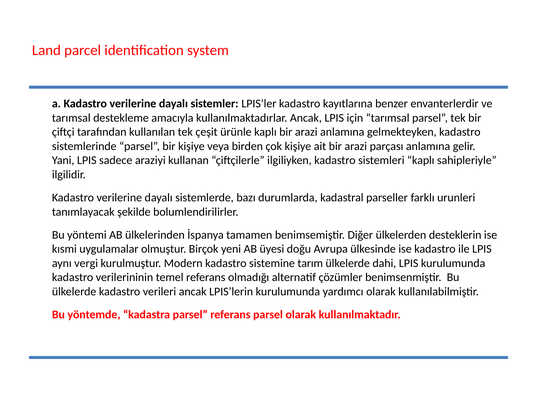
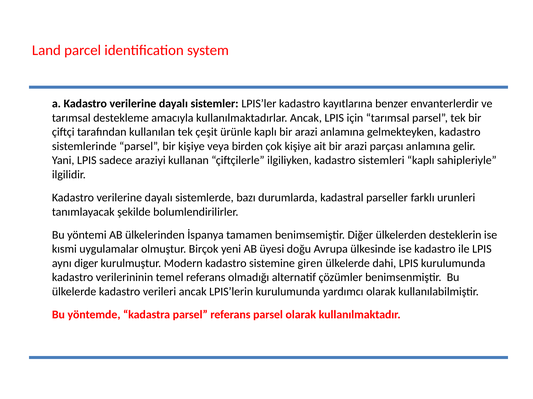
vergi: vergi -> diger (86, 264)
tarım: tarım -> giren (310, 264)
